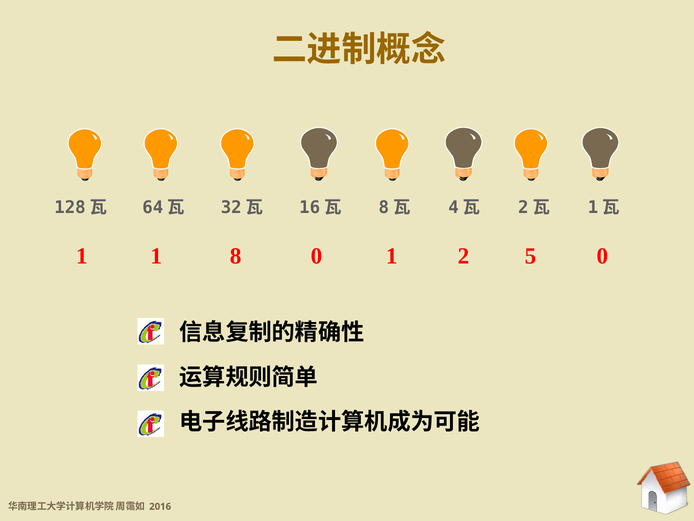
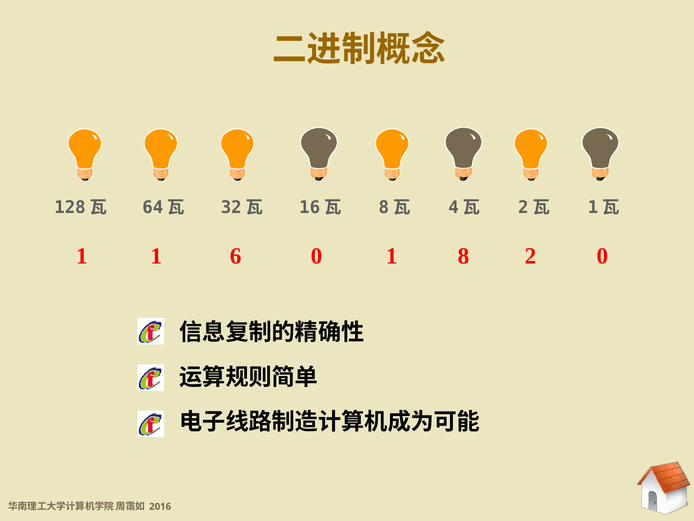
8: 8 -> 6 (236, 256)
2: 2 -> 8 (464, 256)
5: 5 -> 2 (531, 256)
